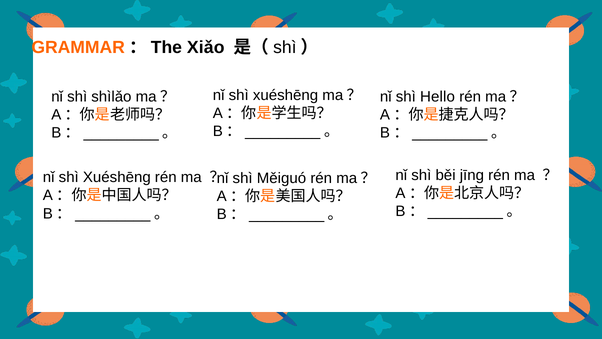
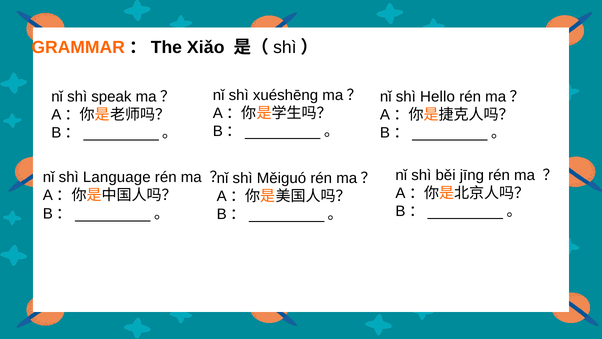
shìlǎo: shìlǎo -> speak (111, 97)
Xuéshēng: Xuéshēng -> Language (117, 177)
